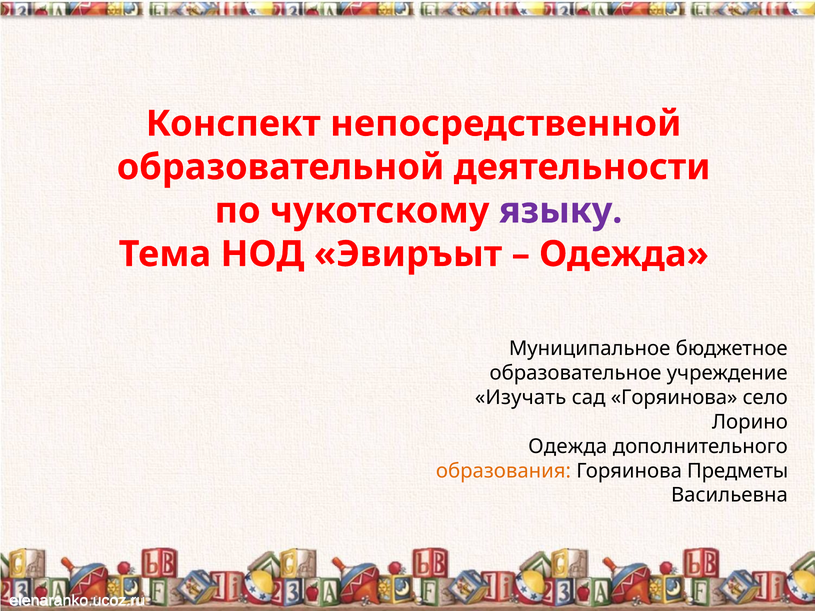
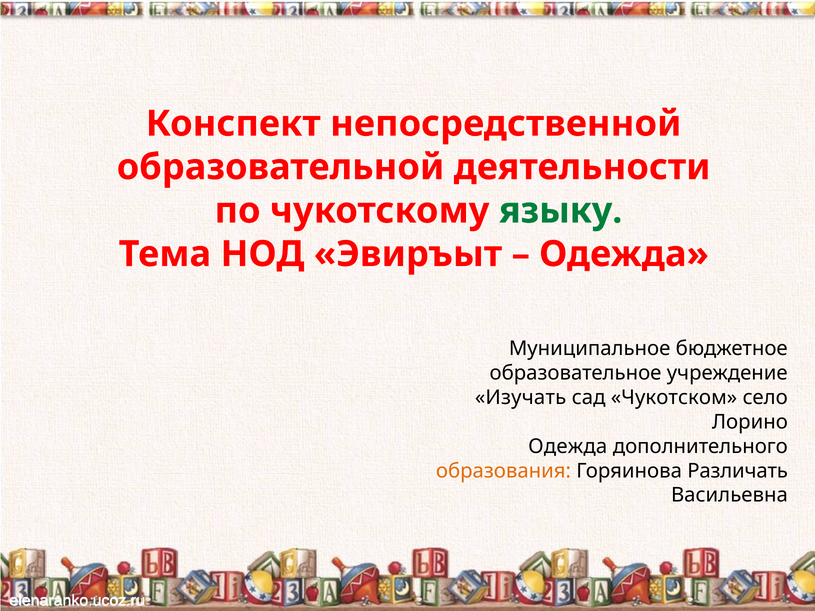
языку colour: purple -> green (561, 211)
сад Горяинова: Горяинова -> Чукотском (674, 398)
Предметы: Предметы -> Различать (738, 471)
